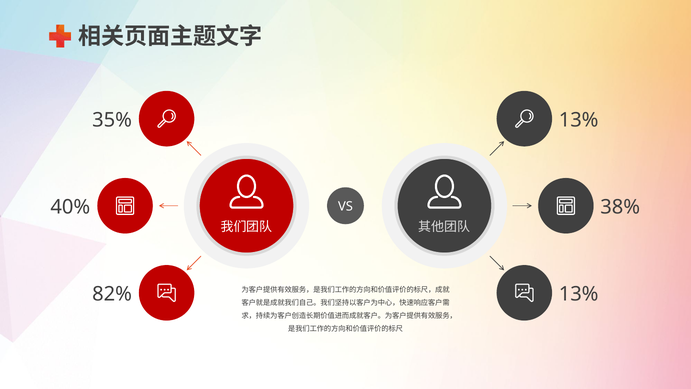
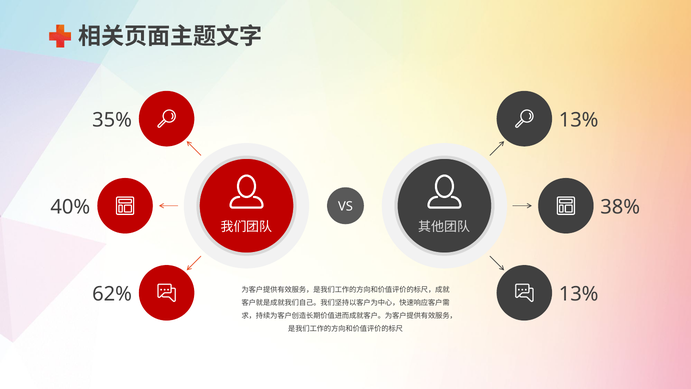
82%: 82% -> 62% (112, 294)
